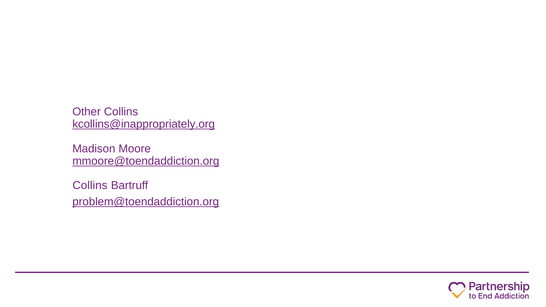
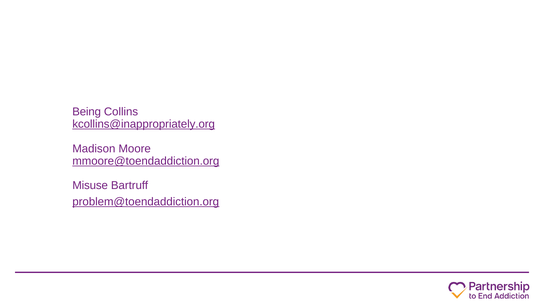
Other: Other -> Being (87, 112)
Collins: Collins -> Misuse (90, 186)
